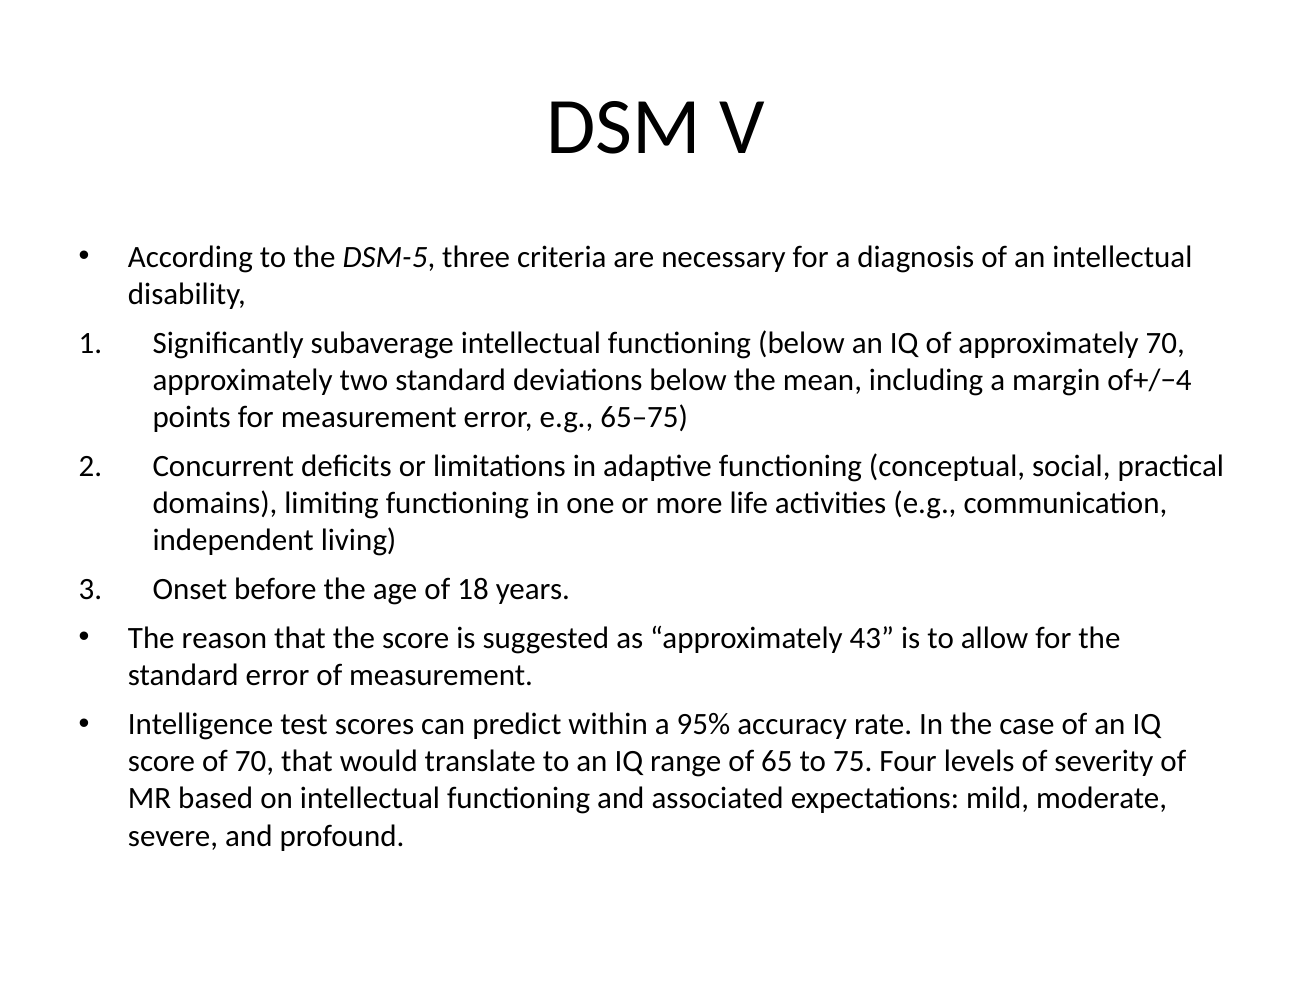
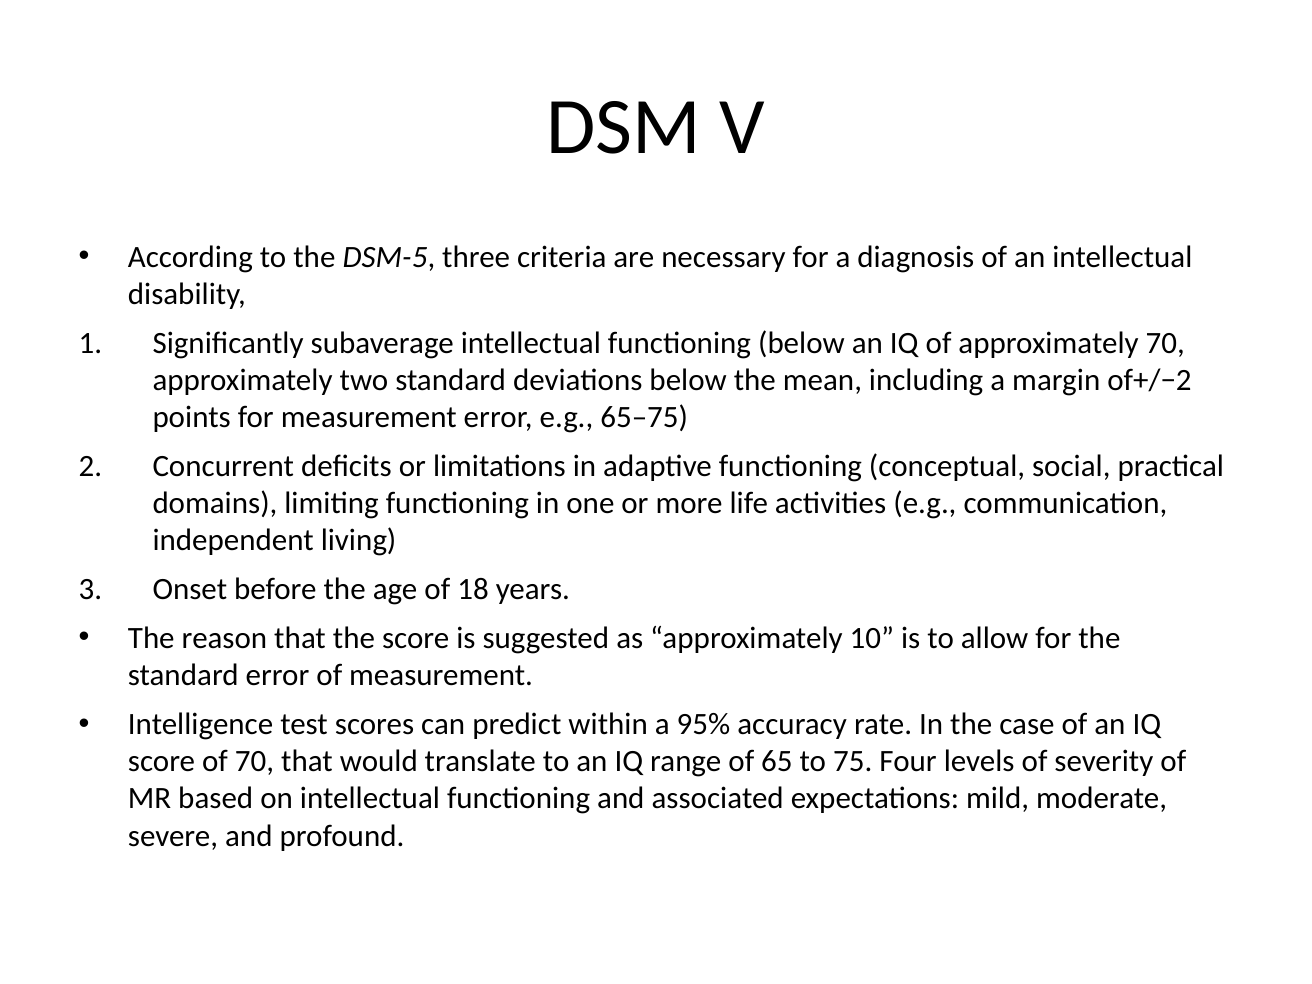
of+/−4: of+/−4 -> of+/−2 (1150, 380)
43: 43 -> 10 (872, 638)
